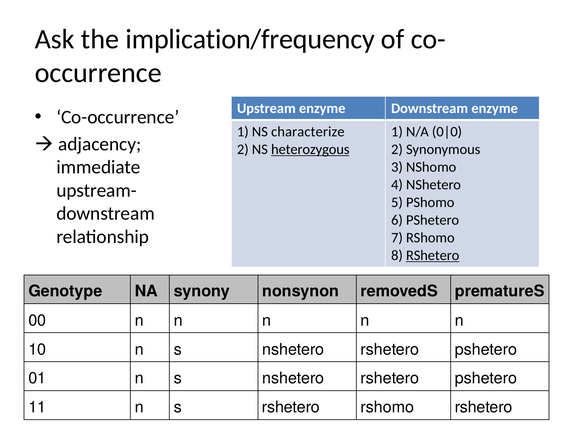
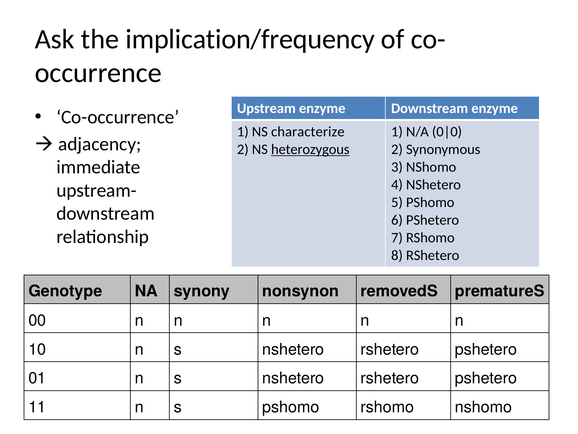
RShetero underline: present -> none (433, 255)
s rshetero: rshetero -> pshomo (291, 407)
rshomo rshetero: rshetero -> nshomo (484, 407)
